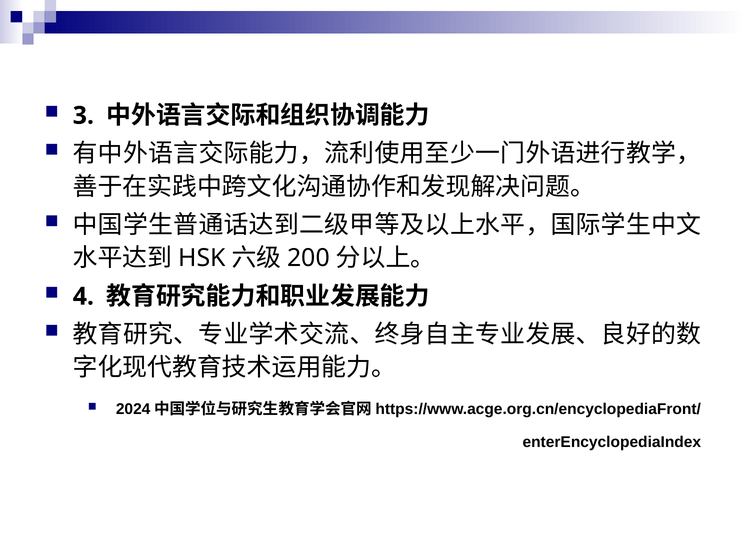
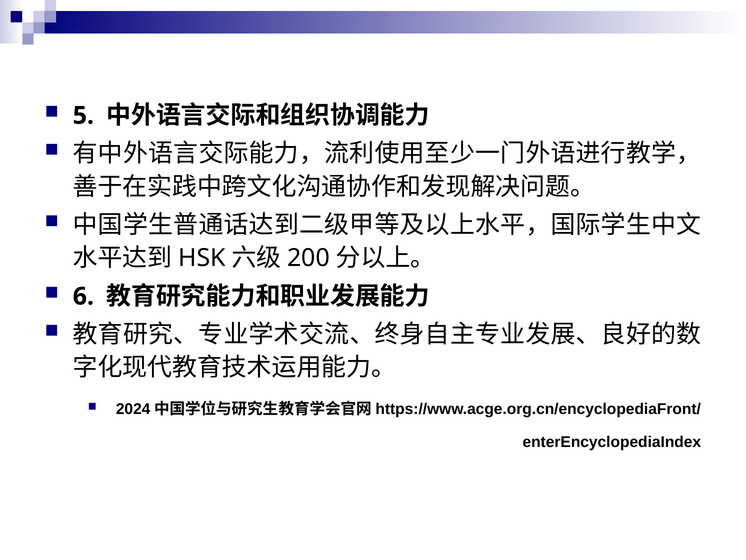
3: 3 -> 5 (83, 115)
4: 4 -> 6 (83, 296)
